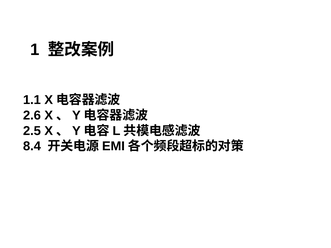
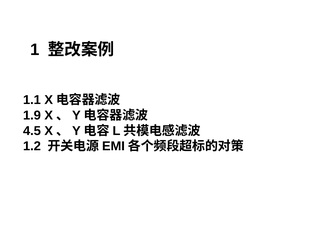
2.6: 2.6 -> 1.9 (32, 115)
2.5: 2.5 -> 4.5 (32, 131)
8.4: 8.4 -> 1.2 (32, 146)
